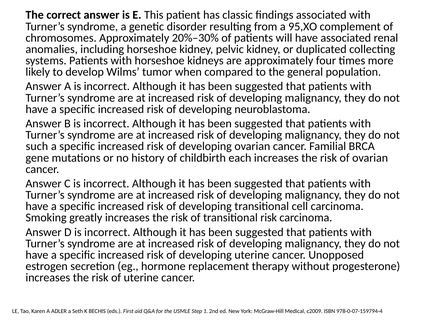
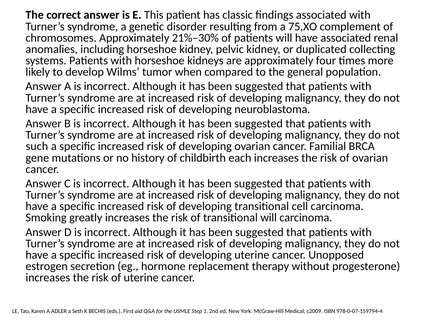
95,XO: 95,XO -> 75,XO (303, 26)
20%–30%: 20%–30% -> 21%–30% (195, 38)
transitional risk: risk -> will (269, 217)
